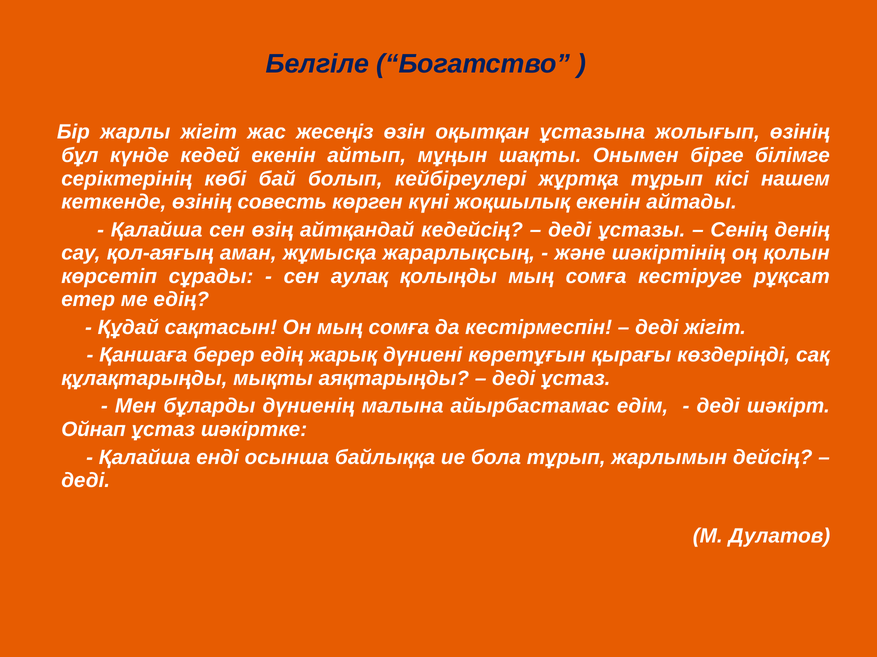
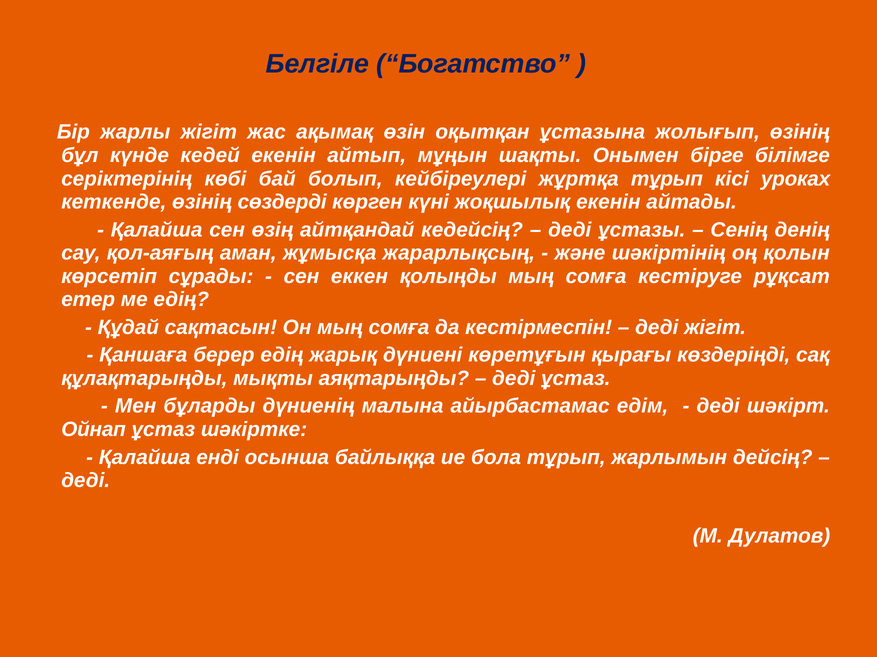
жесеңіз: жесеңіз -> ақымақ (335, 132)
нашем: нашем -> уроках (796, 179)
совесть: совесть -> сөздерді (282, 202)
аулақ: аулақ -> еккен (359, 277)
